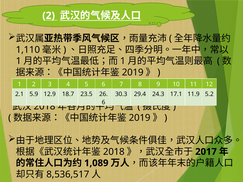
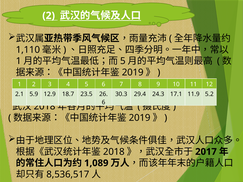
1: 1 -> 5 (123, 61)
